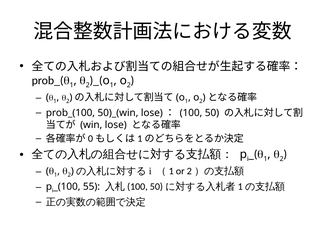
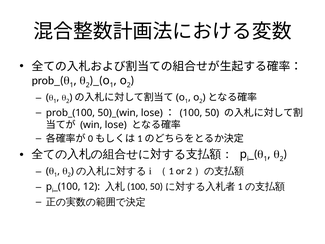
55: 55 -> 12 (91, 186)
